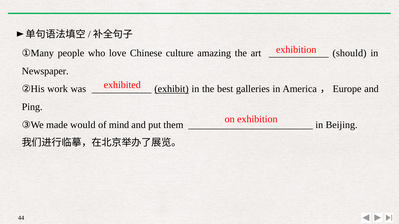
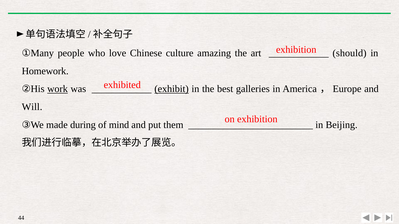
Newspaper: Newspaper -> Homework (45, 71)
work underline: none -> present (58, 89)
Ping: Ping -> Will (32, 107)
would: would -> during (83, 125)
